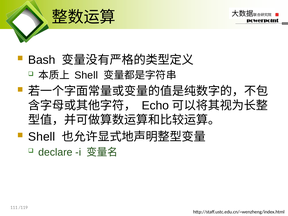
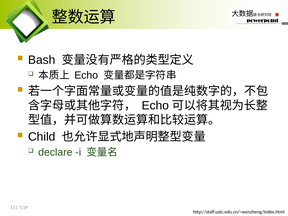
Shell: Shell -> Echo (86, 75)
Shell: Shell -> Child (42, 137)
